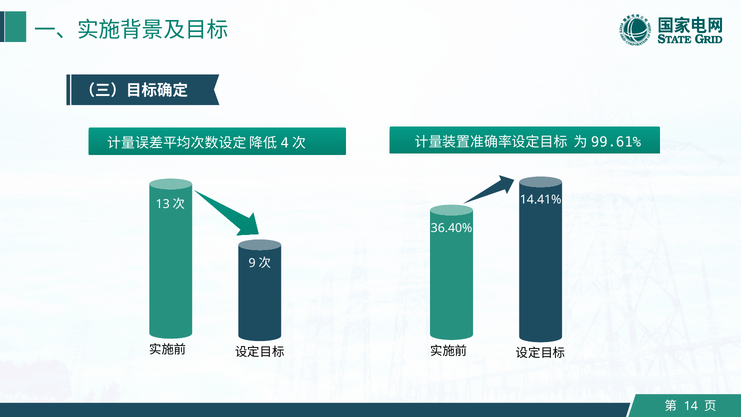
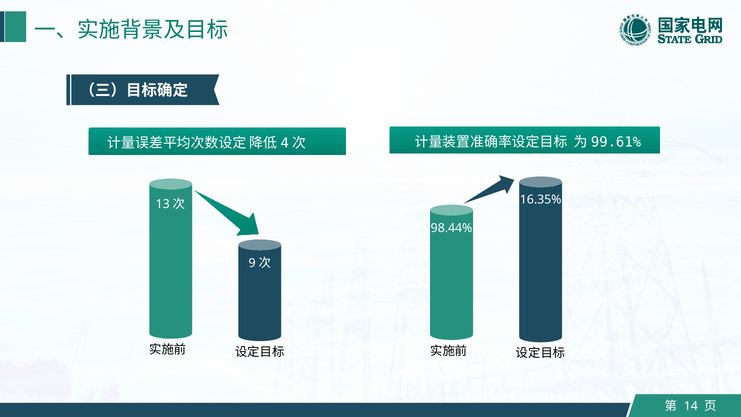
14.41%: 14.41% -> 16.35% (541, 200)
36.40%: 36.40% -> 98.44% (452, 228)
